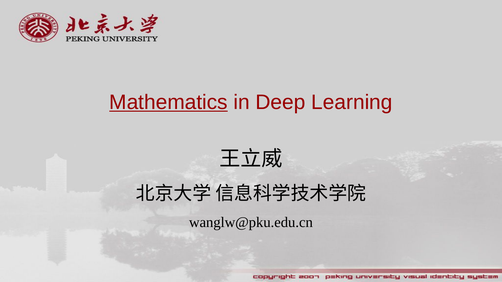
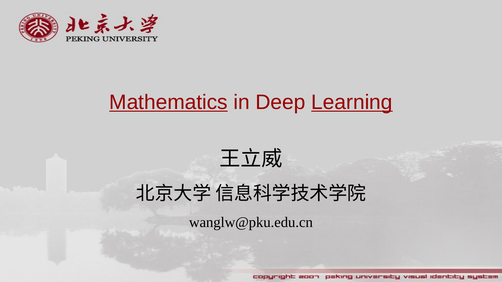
Learning underline: none -> present (352, 102)
